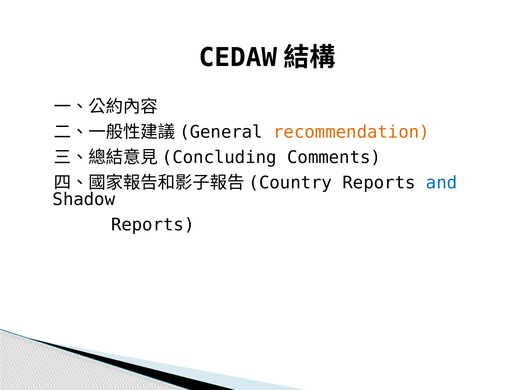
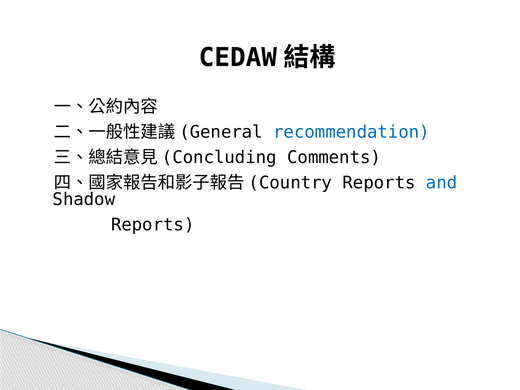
recommendation colour: orange -> blue (351, 132)
